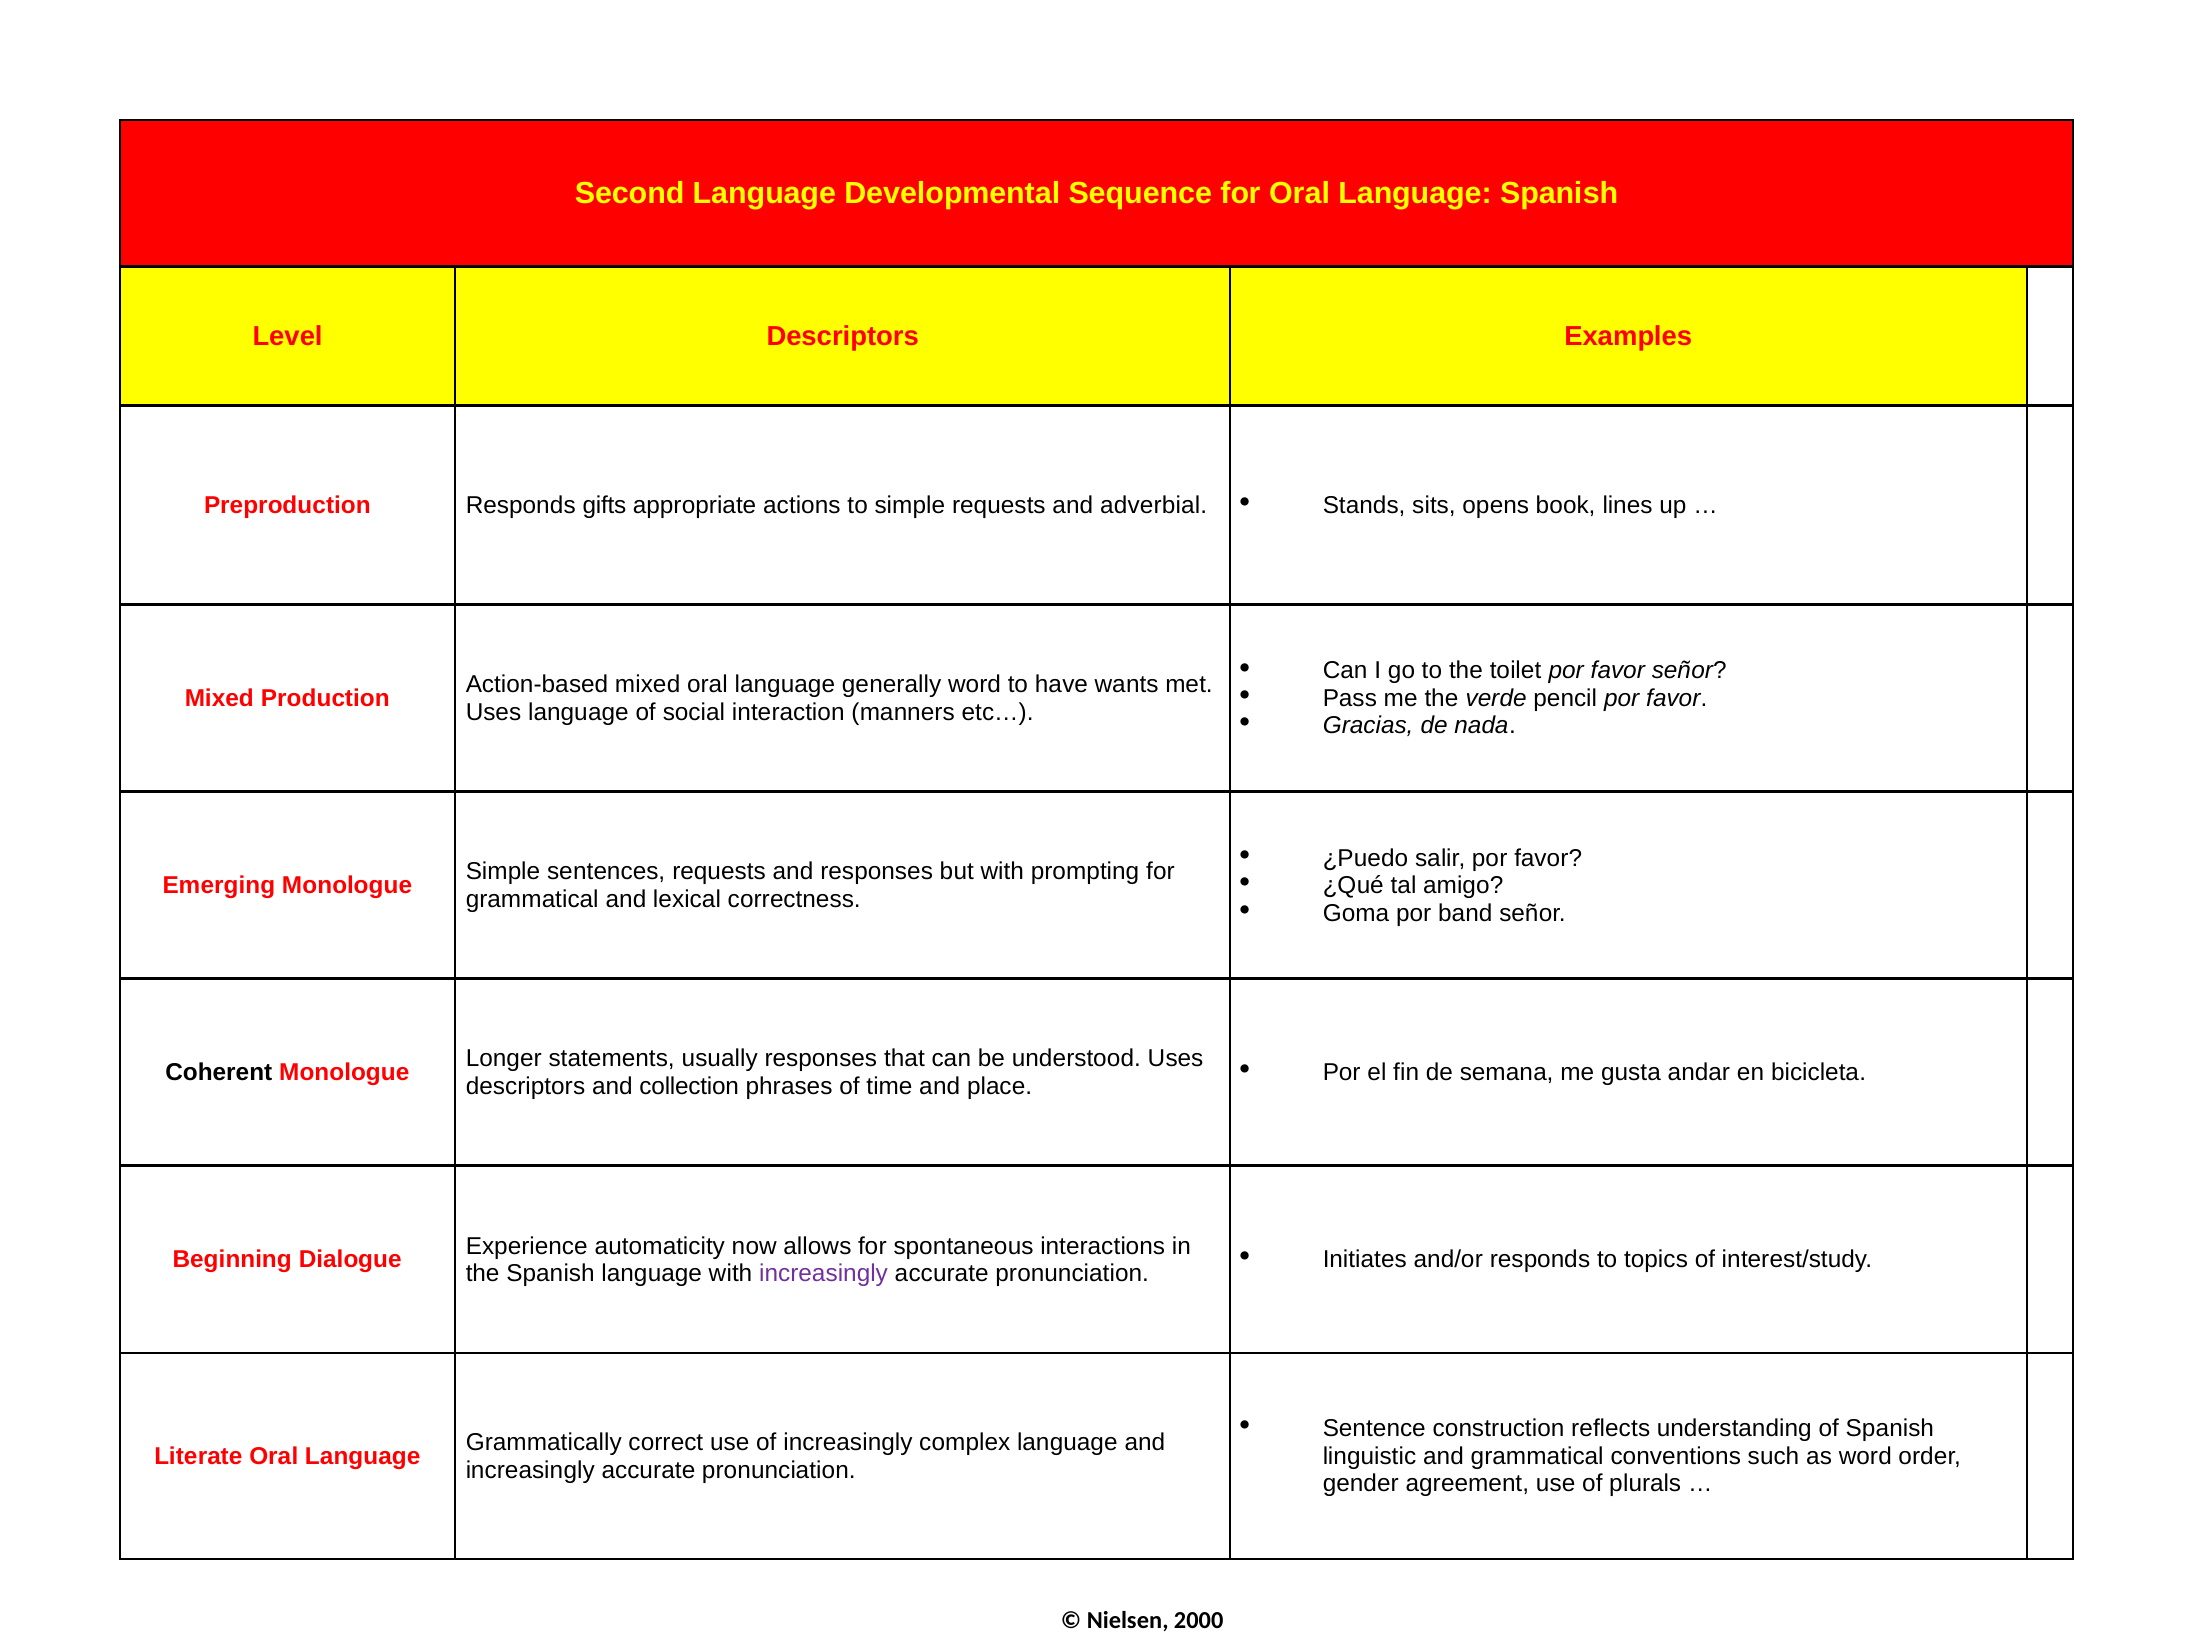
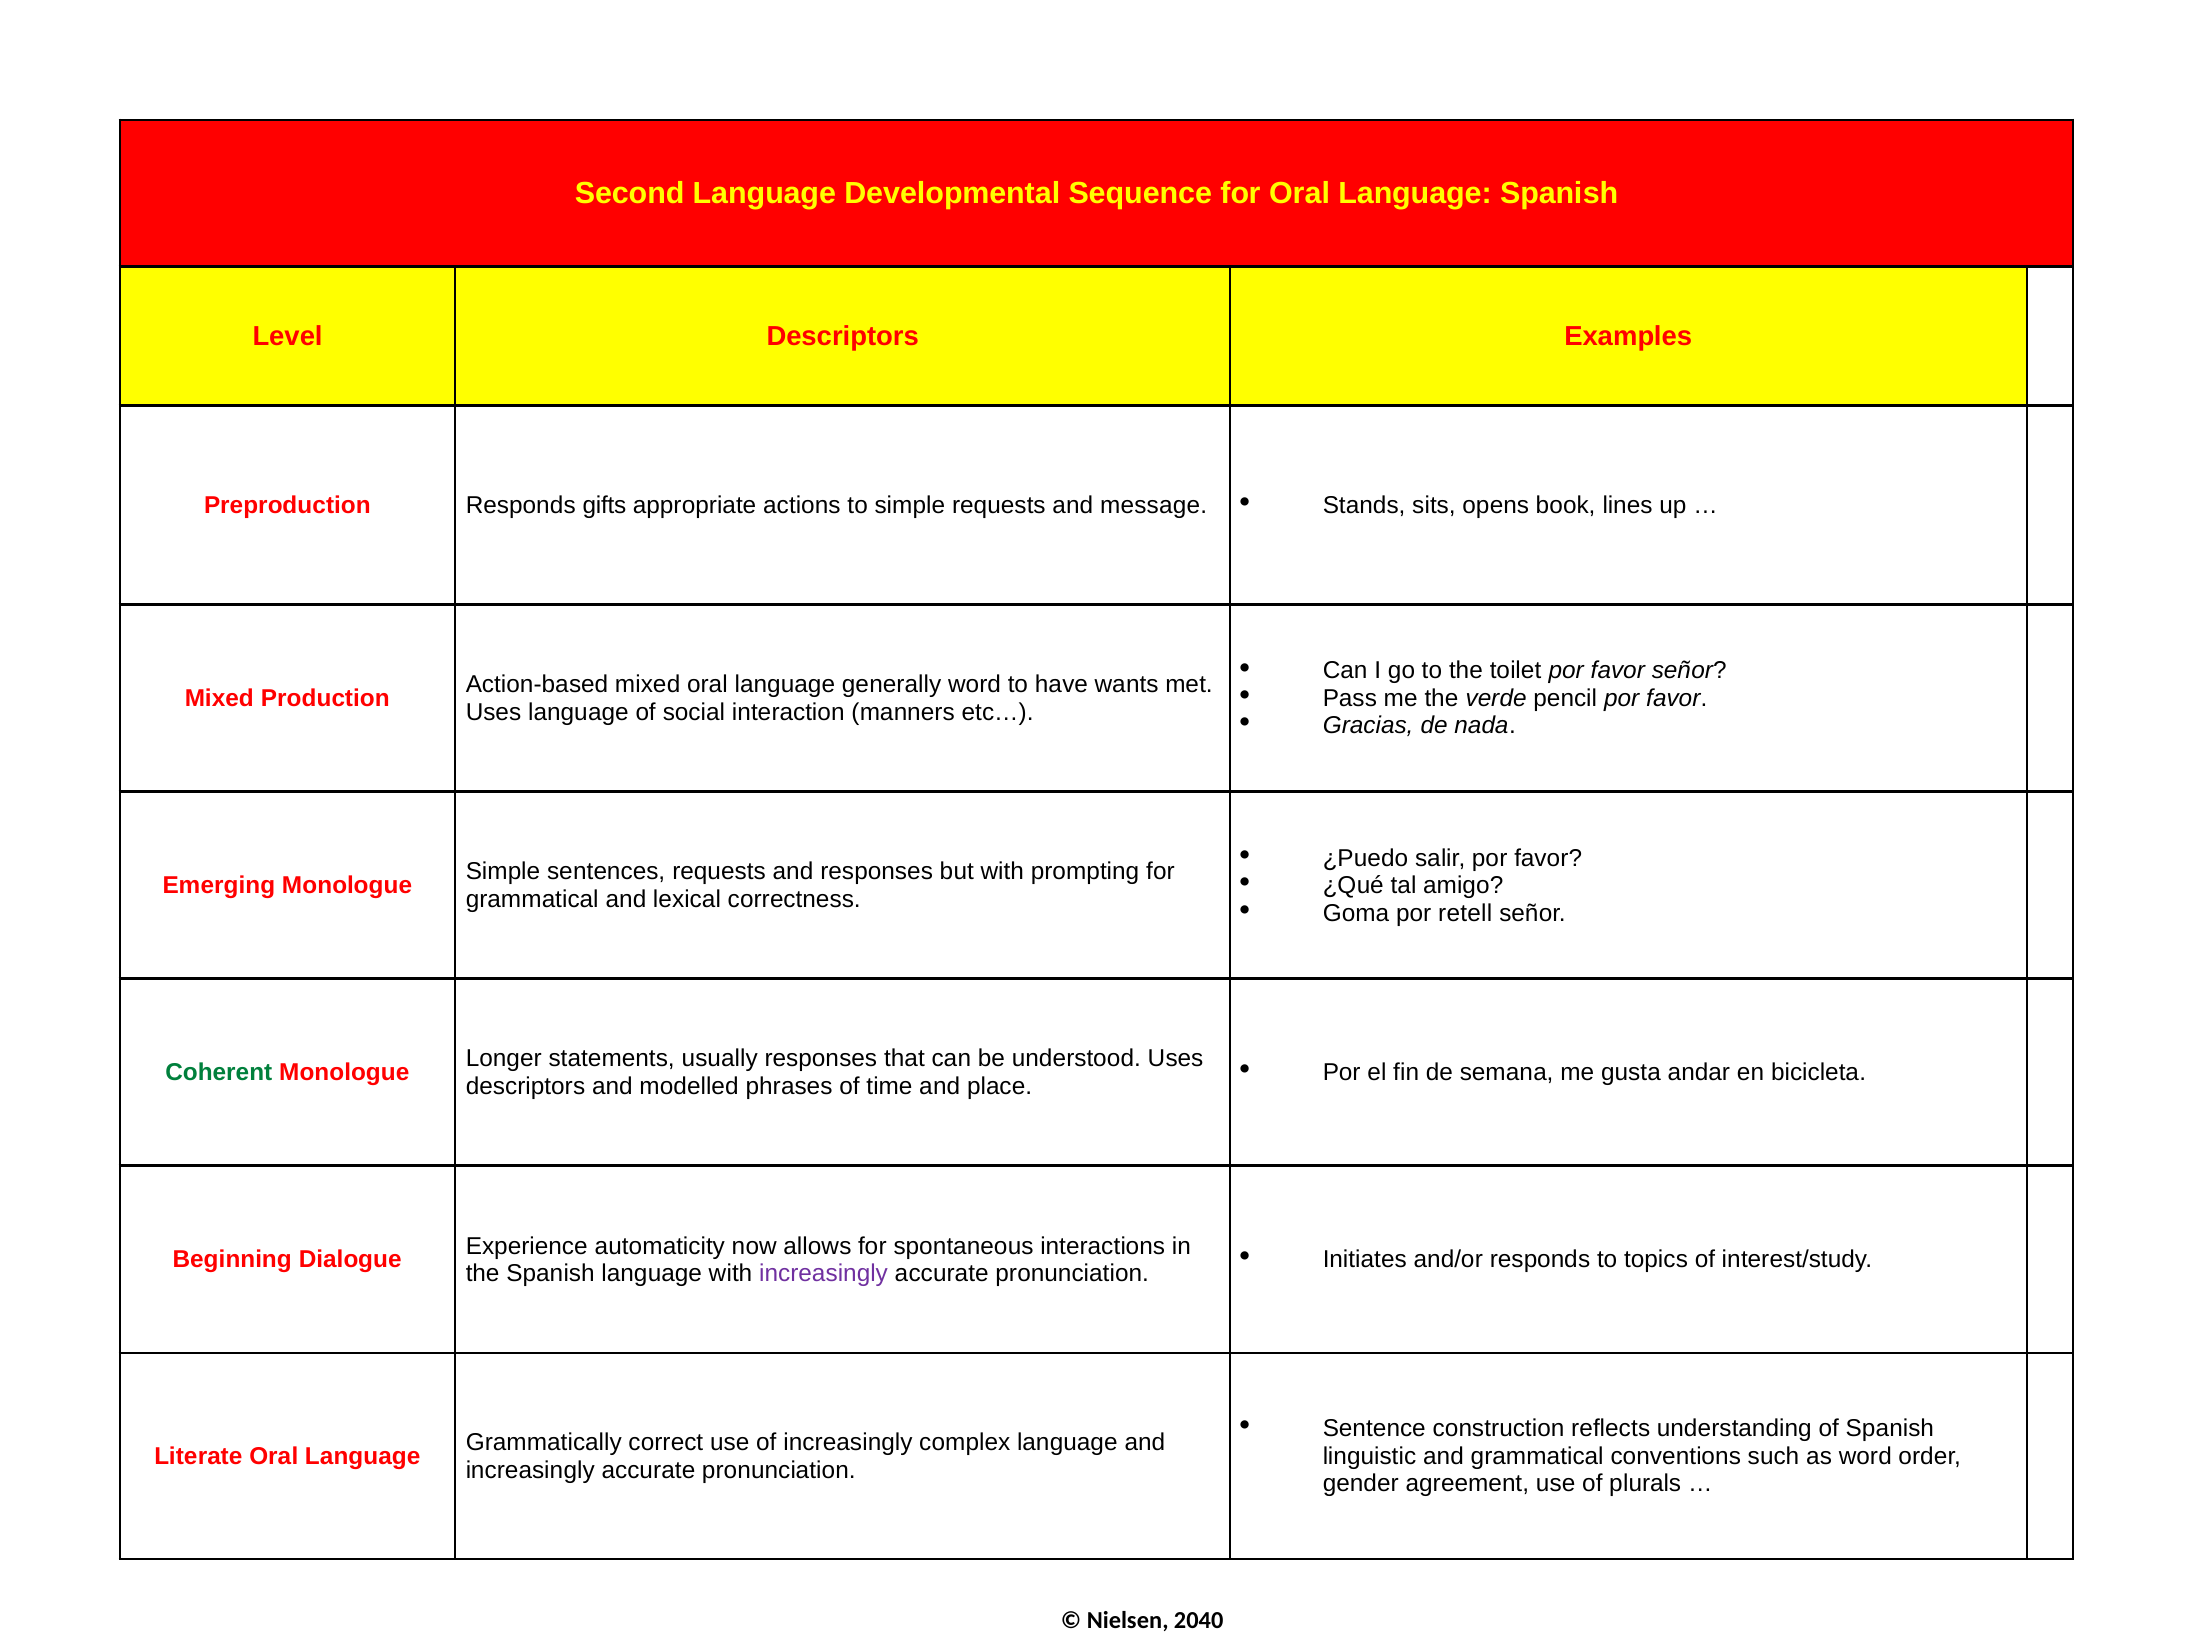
adverbial: adverbial -> message (1154, 505)
band: band -> retell (1465, 913)
Coherent colour: black -> green (219, 1072)
collection: collection -> modelled (689, 1086)
2000: 2000 -> 2040 (1199, 1620)
